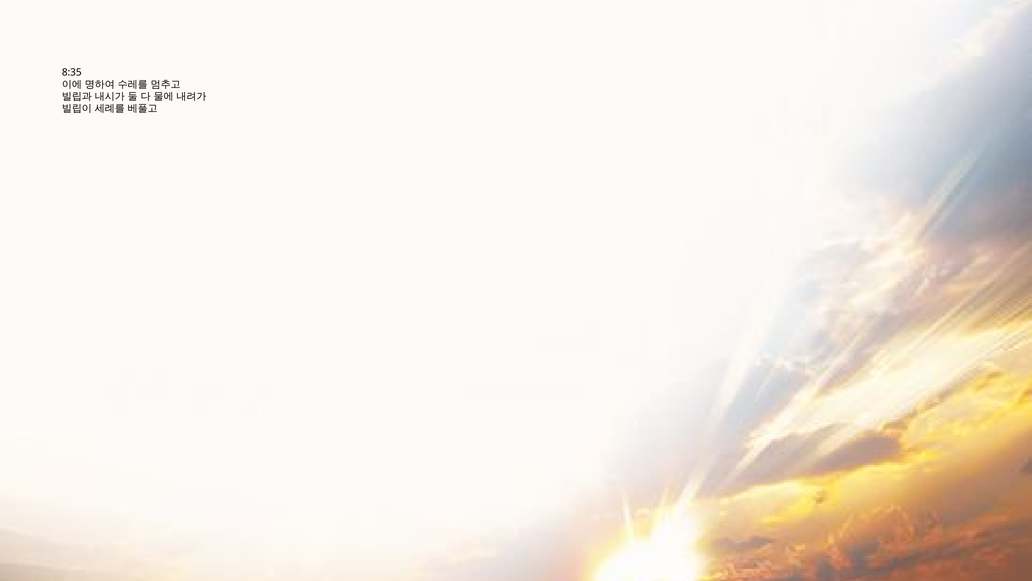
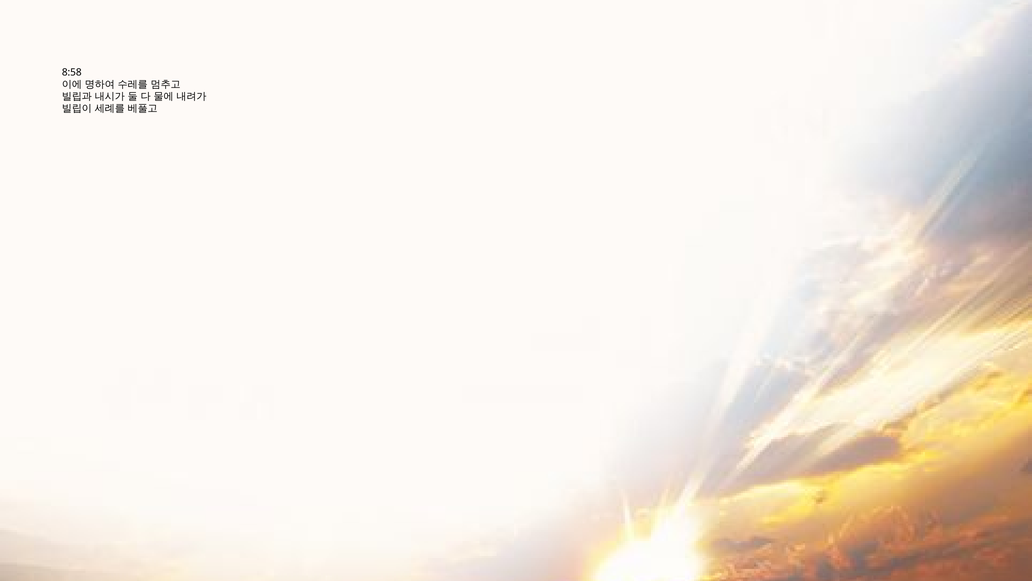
8:35: 8:35 -> 8:58 (72, 72)
